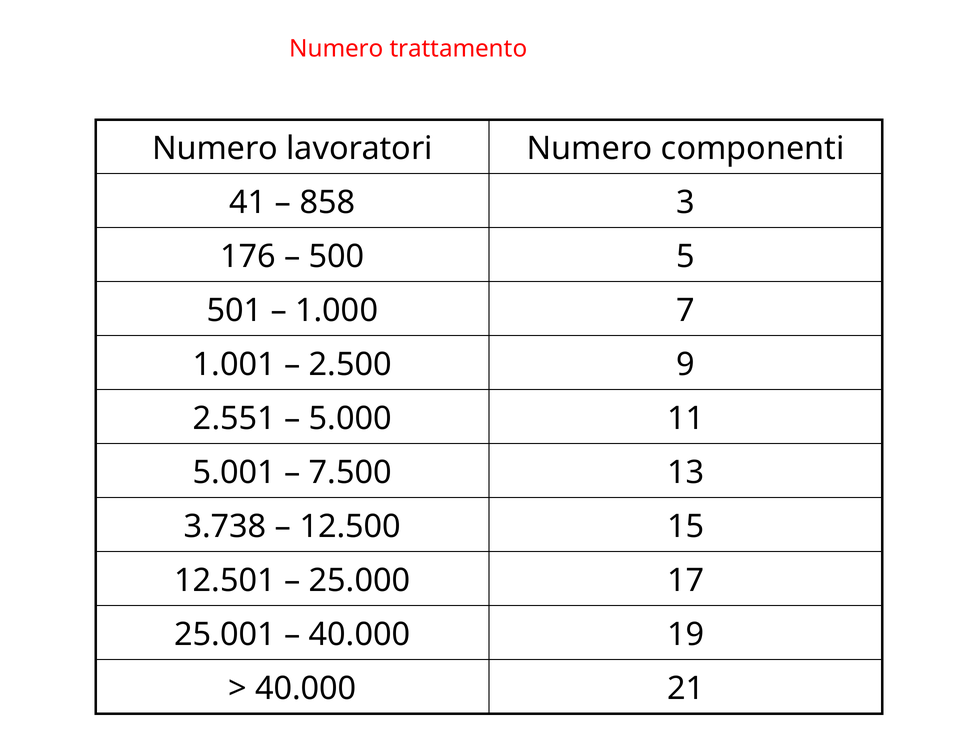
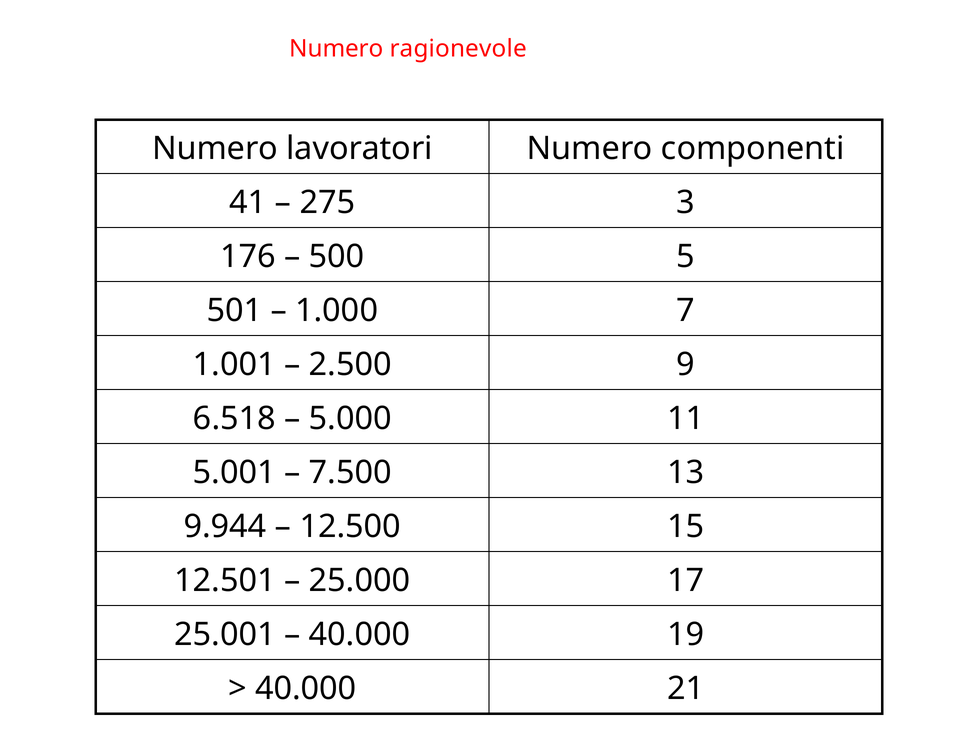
trattamento: trattamento -> ragionevole (458, 49)
858: 858 -> 275 (327, 203)
2.551: 2.551 -> 6.518 (234, 419)
3.738: 3.738 -> 9.944 (225, 527)
